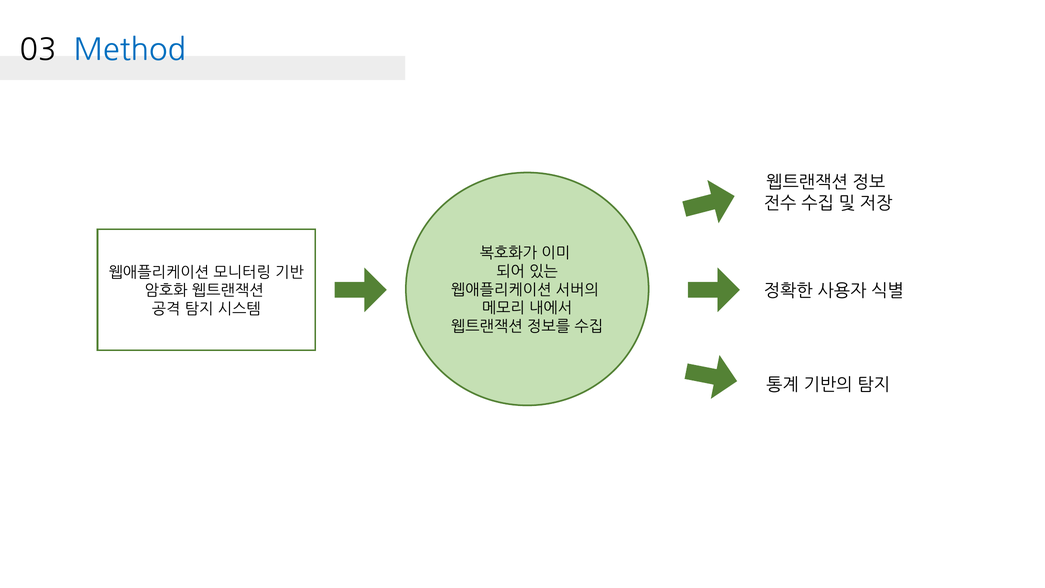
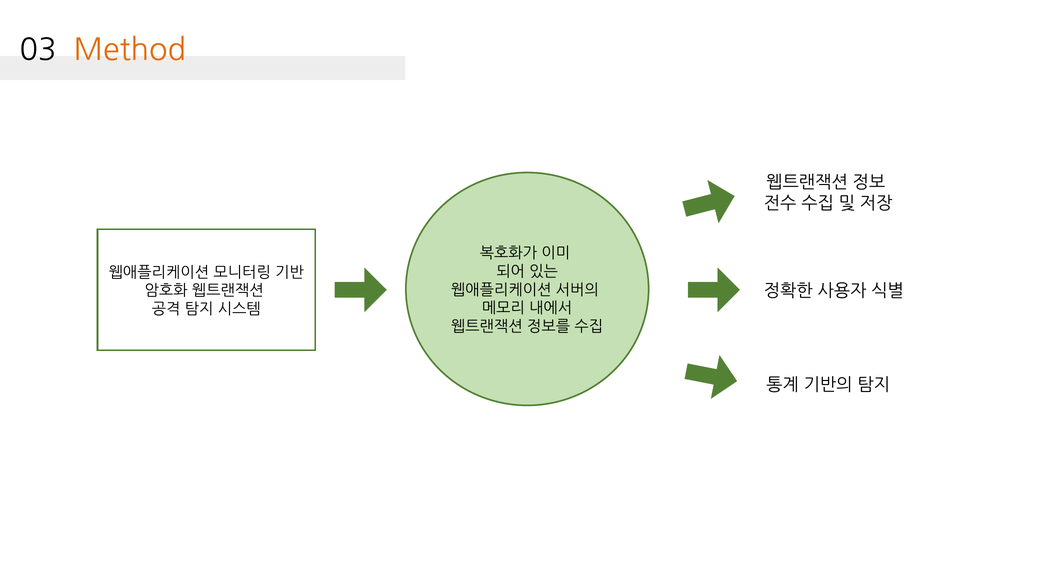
Method colour: blue -> orange (130, 50)
